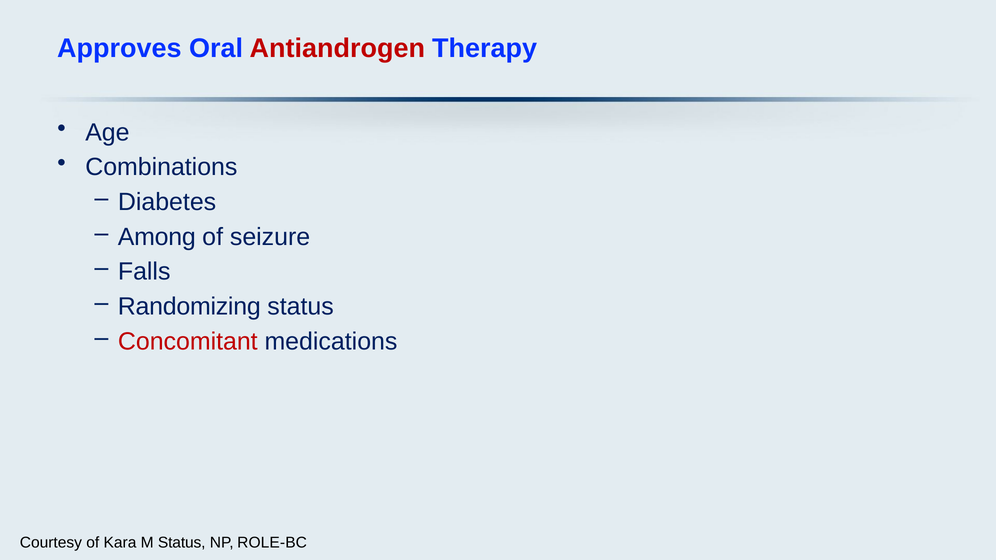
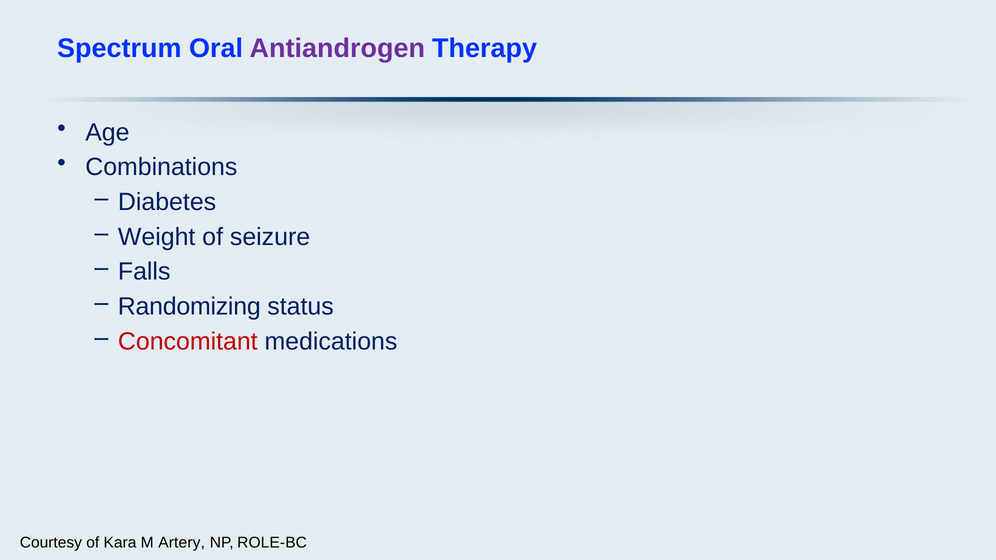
Approves: Approves -> Spectrum (119, 49)
Antiandrogen colour: red -> purple (337, 49)
Among: Among -> Weight (157, 237)
M Status: Status -> Artery (182, 543)
